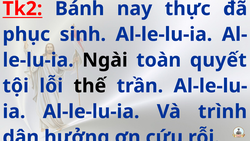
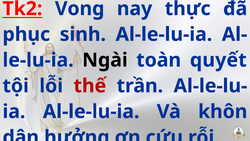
Bánh: Bánh -> Vong (80, 9)
thế colour: black -> red (90, 86)
trình: trình -> khôn (223, 111)
